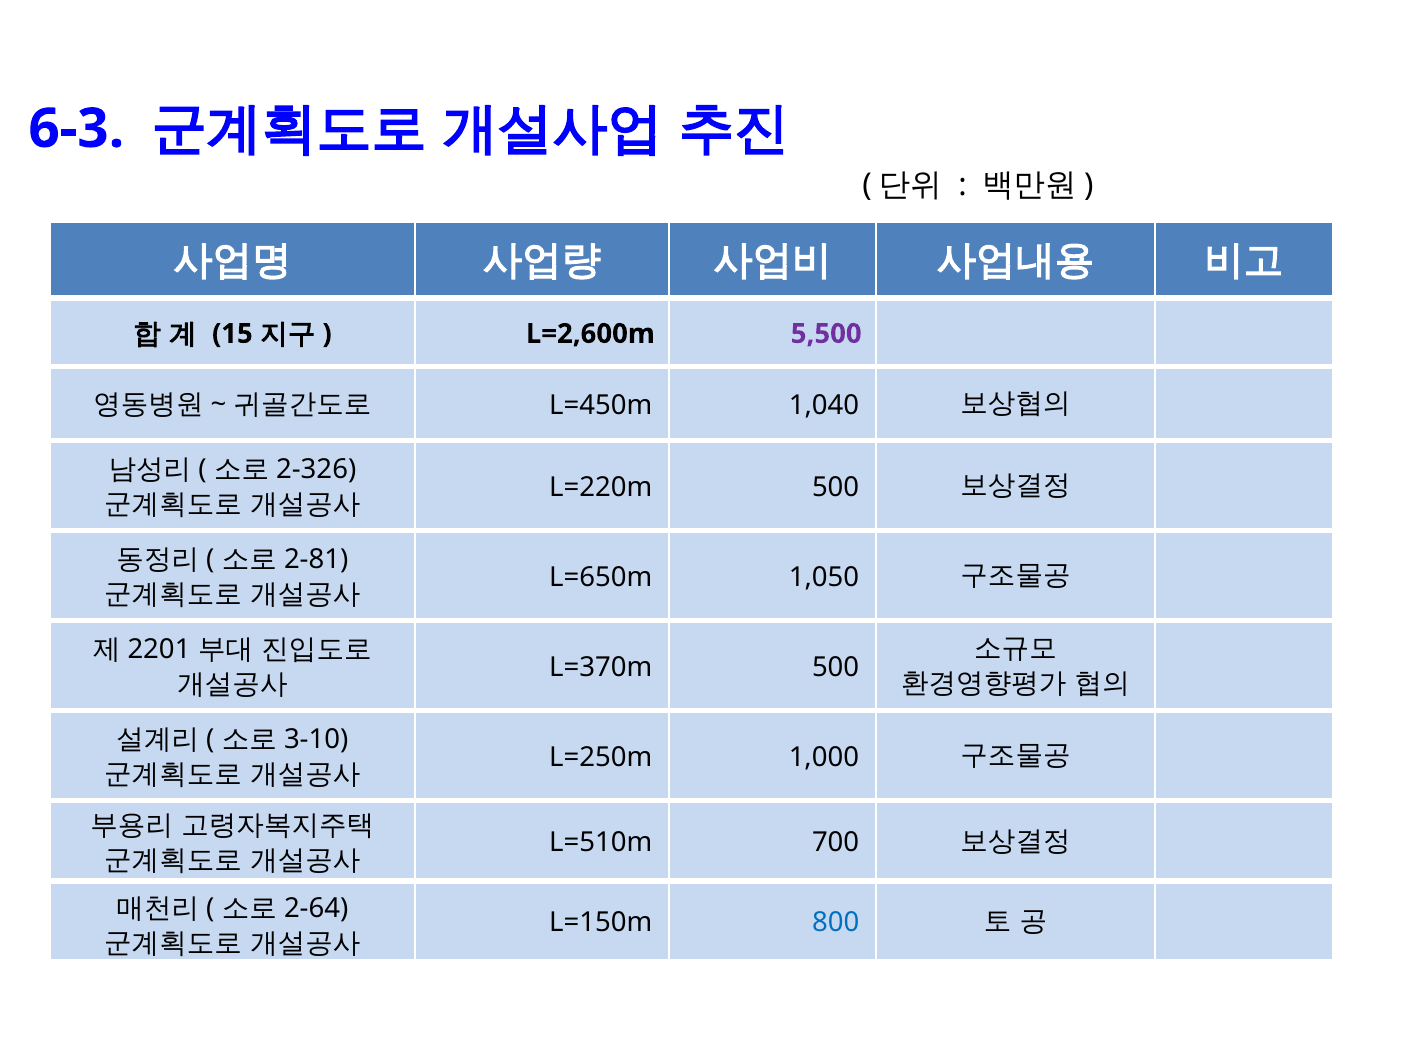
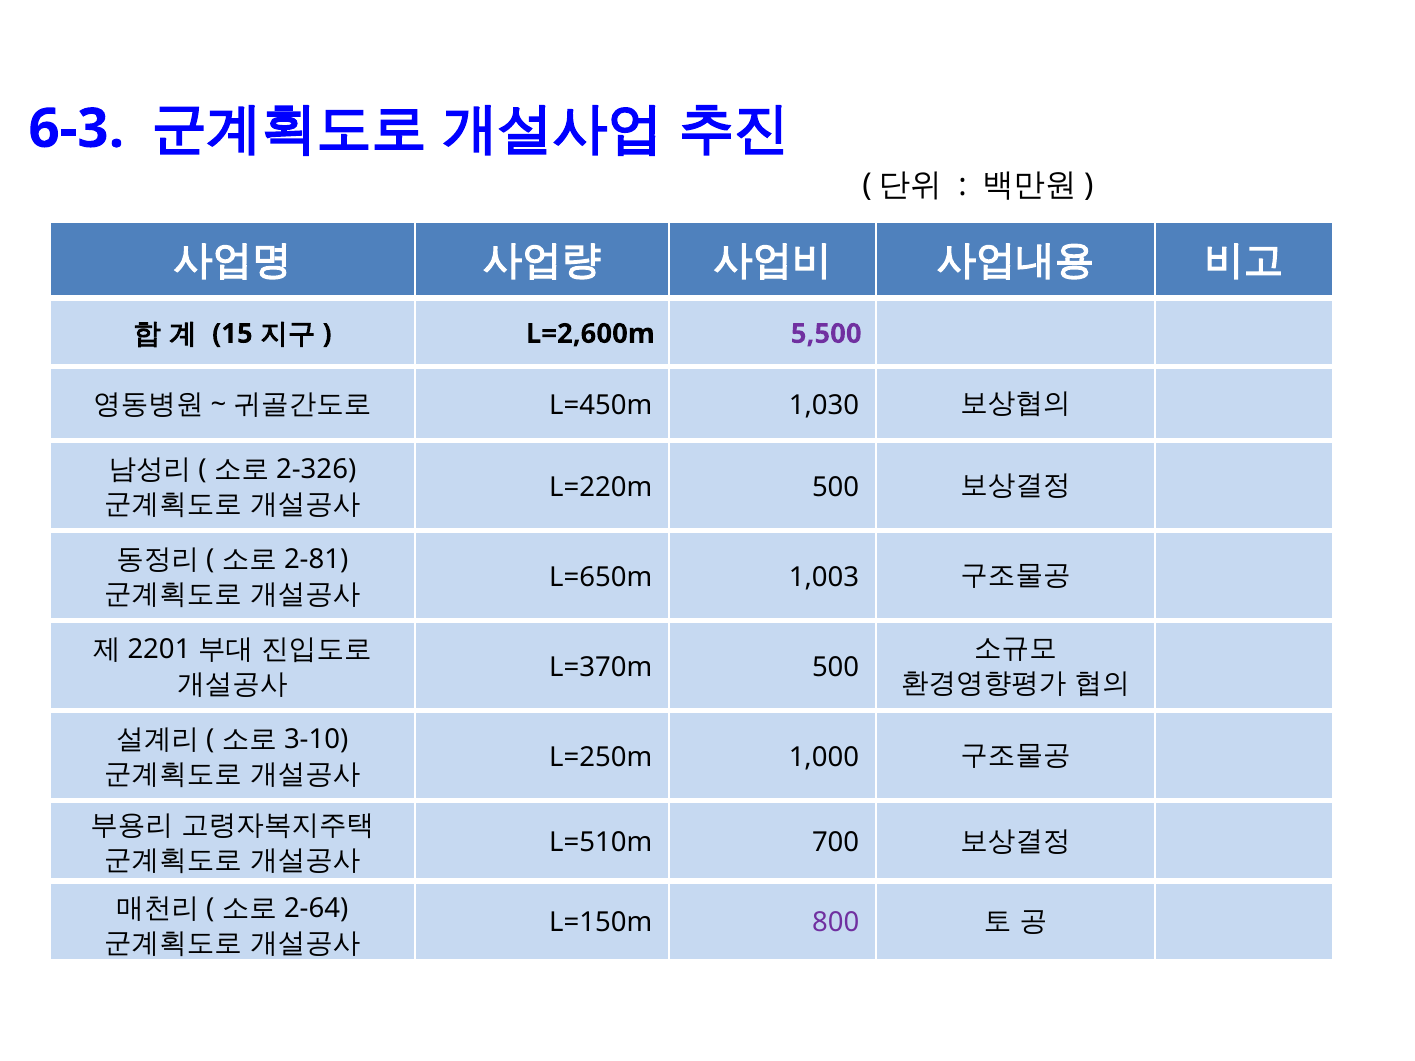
1,040: 1,040 -> 1,030 (824, 405)
1,050: 1,050 -> 1,003 (824, 577)
800 colour: blue -> purple (836, 923)
